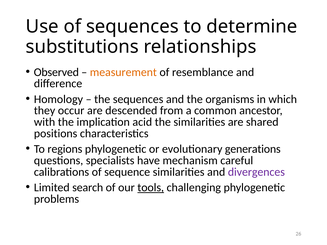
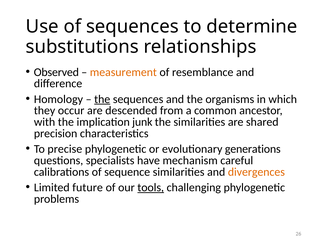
the underline: none -> present (102, 99)
acid: acid -> junk (142, 122)
positions: positions -> precision (56, 134)
regions: regions -> precise (65, 149)
divergences colour: purple -> orange (256, 172)
search: search -> future (88, 188)
